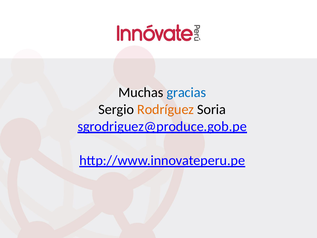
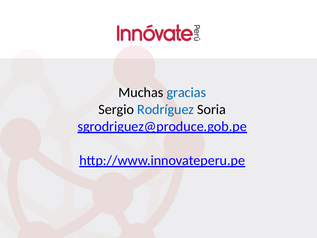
Rodríguez colour: orange -> blue (166, 109)
